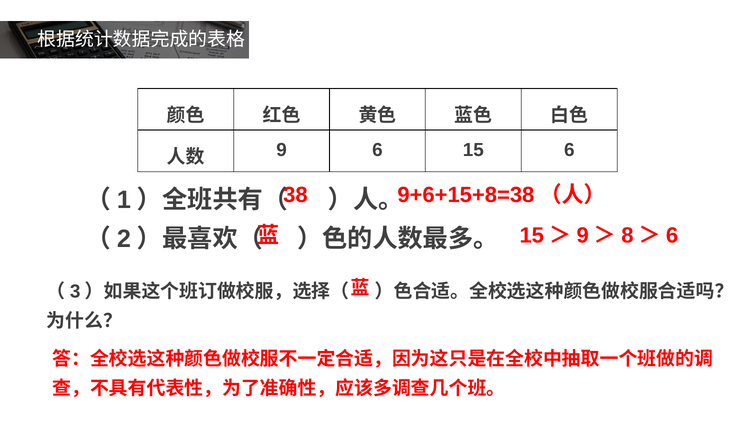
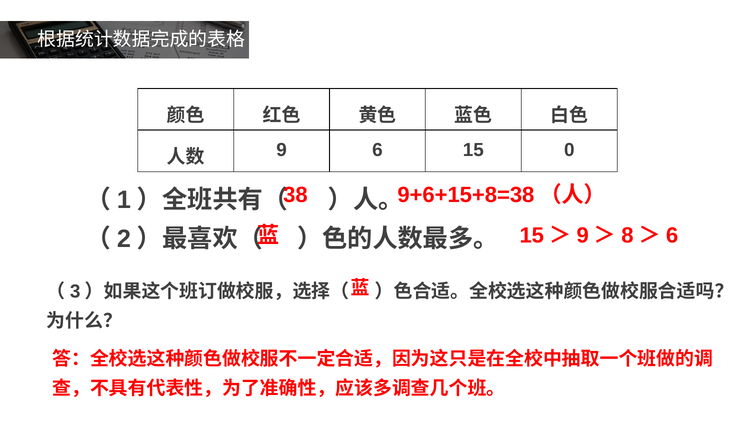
15 6: 6 -> 0 (569, 150)
